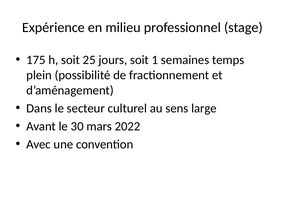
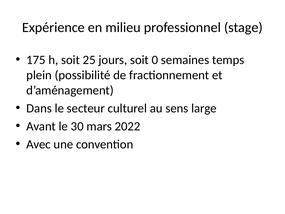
1: 1 -> 0 (155, 60)
